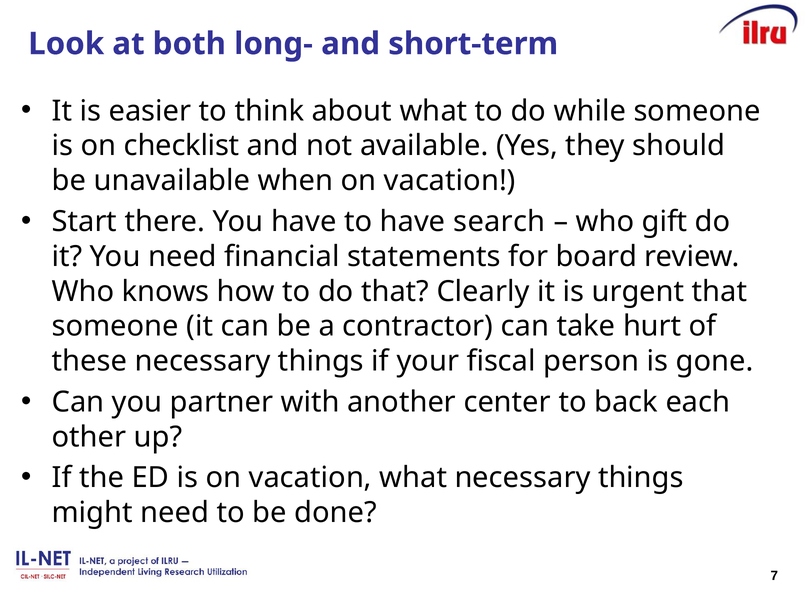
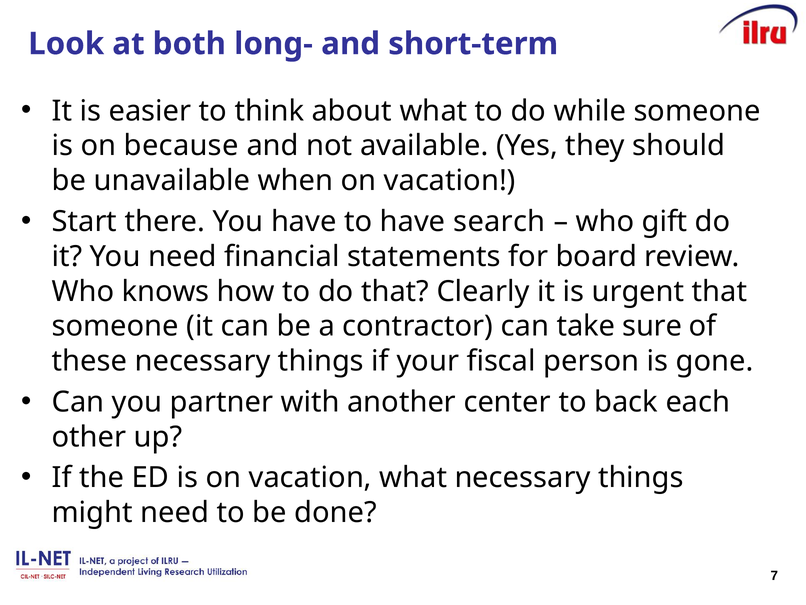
checklist: checklist -> because (181, 146)
hurt: hurt -> sure (652, 326)
